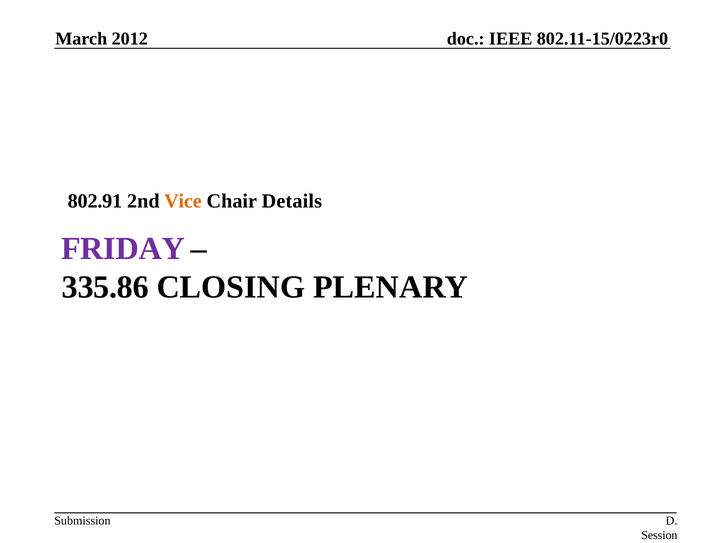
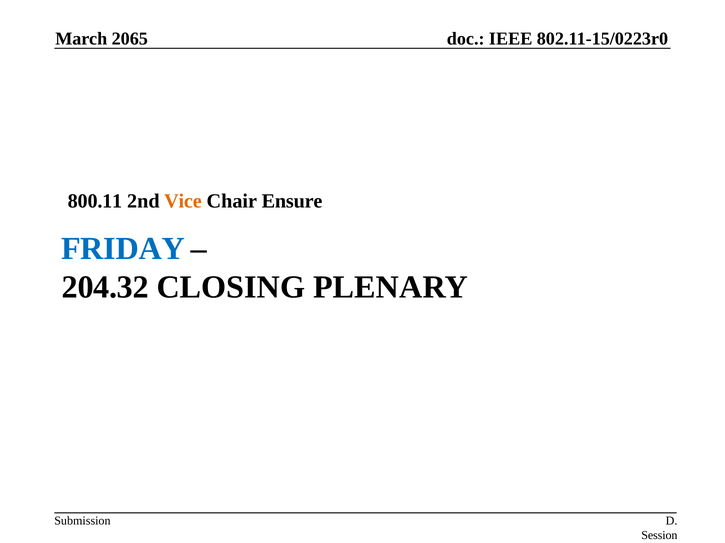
2012: 2012 -> 2065 (130, 39)
802.91: 802.91 -> 800.11 (95, 201)
Details: Details -> Ensure (292, 201)
FRIDAY colour: purple -> blue (123, 249)
335.86: 335.86 -> 204.32 (105, 287)
